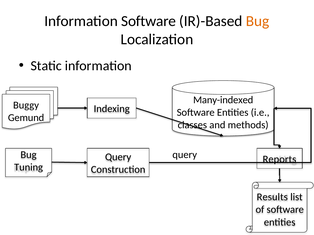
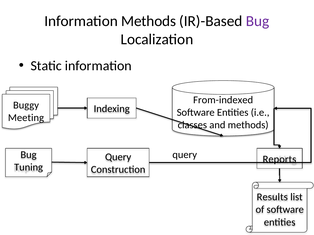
Information Software: Software -> Methods (149, 21)
Bug colour: orange -> purple (258, 21)
Many-indexed: Many-indexed -> From-indexed (223, 100)
Gemund: Gemund -> Meeting (26, 118)
